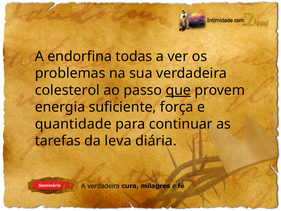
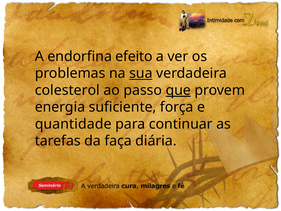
todas: todas -> efeito (134, 56)
sua underline: none -> present (141, 73)
leva: leva -> faça (118, 141)
